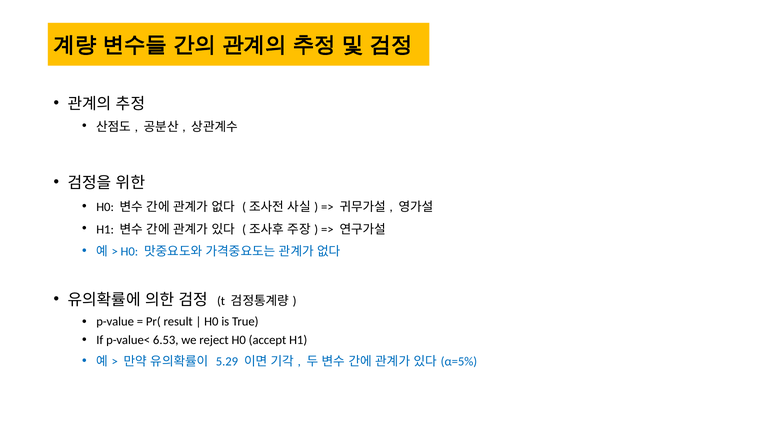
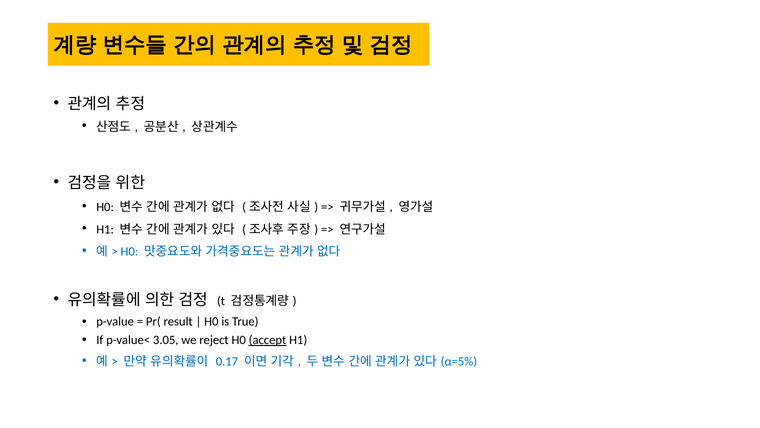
6.53: 6.53 -> 3.05 (166, 340)
accept underline: none -> present (267, 340)
5.29: 5.29 -> 0.17 (227, 361)
